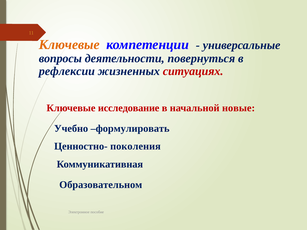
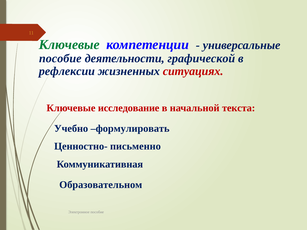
Ключевые colour: orange -> green (69, 45)
вопросы: вопросы -> пособие (60, 58)
повернуться: повернуться -> графической (201, 58)
новые: новые -> текста (239, 108)
поколения: поколения -> письменно (135, 147)
